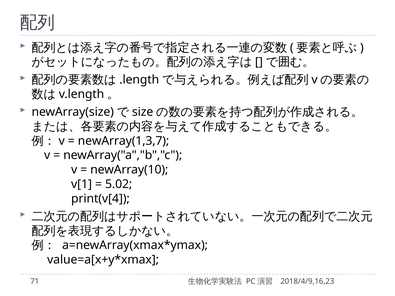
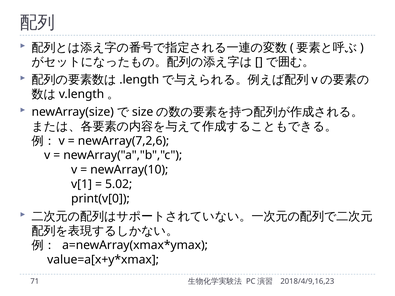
newArray(1,3,7: newArray(1,3,7 -> newArray(7,2,6 (123, 141)
print(v[4: print(v[4 -> print(v[0 (100, 199)
